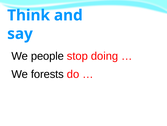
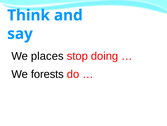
people: people -> places (47, 56)
